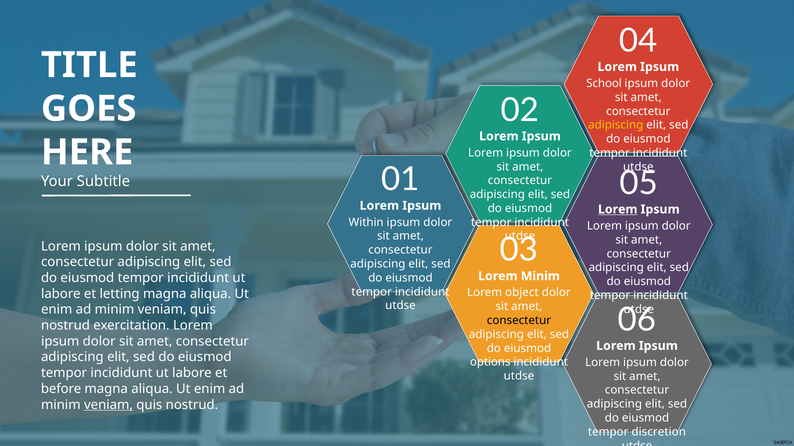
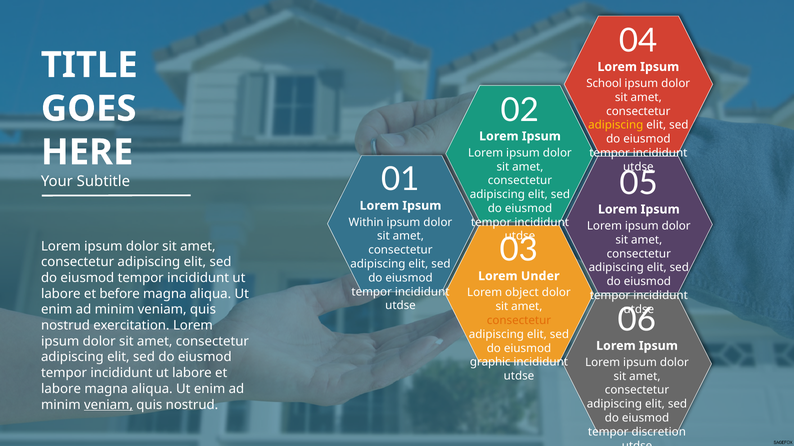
Lorem underline: present -> none (618, 210)
Lorem Minim: Minim -> Under (540, 276)
letting: letting -> before (120, 294)
consectetur colour: black -> orange (519, 321)
options: options -> graphic (490, 363)
before: before -> labore (61, 389)
